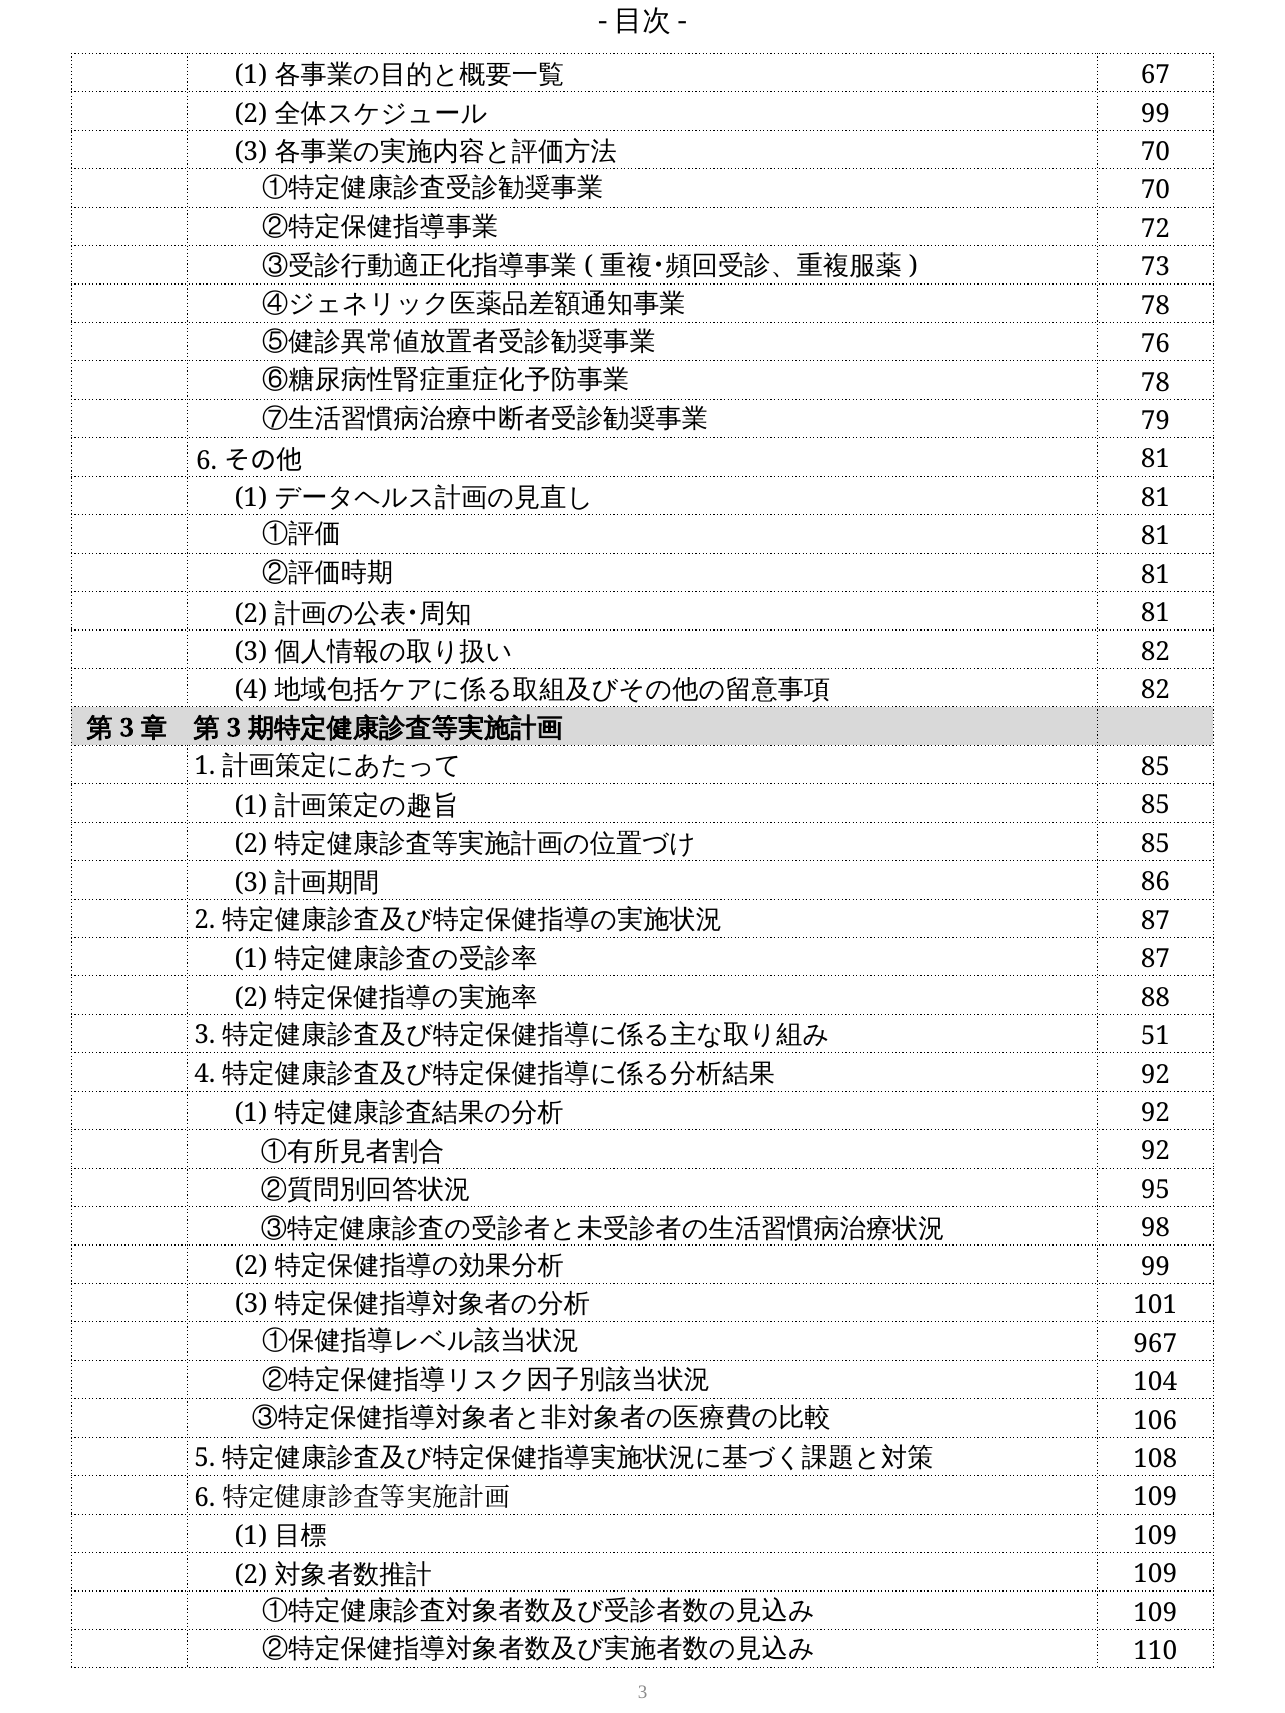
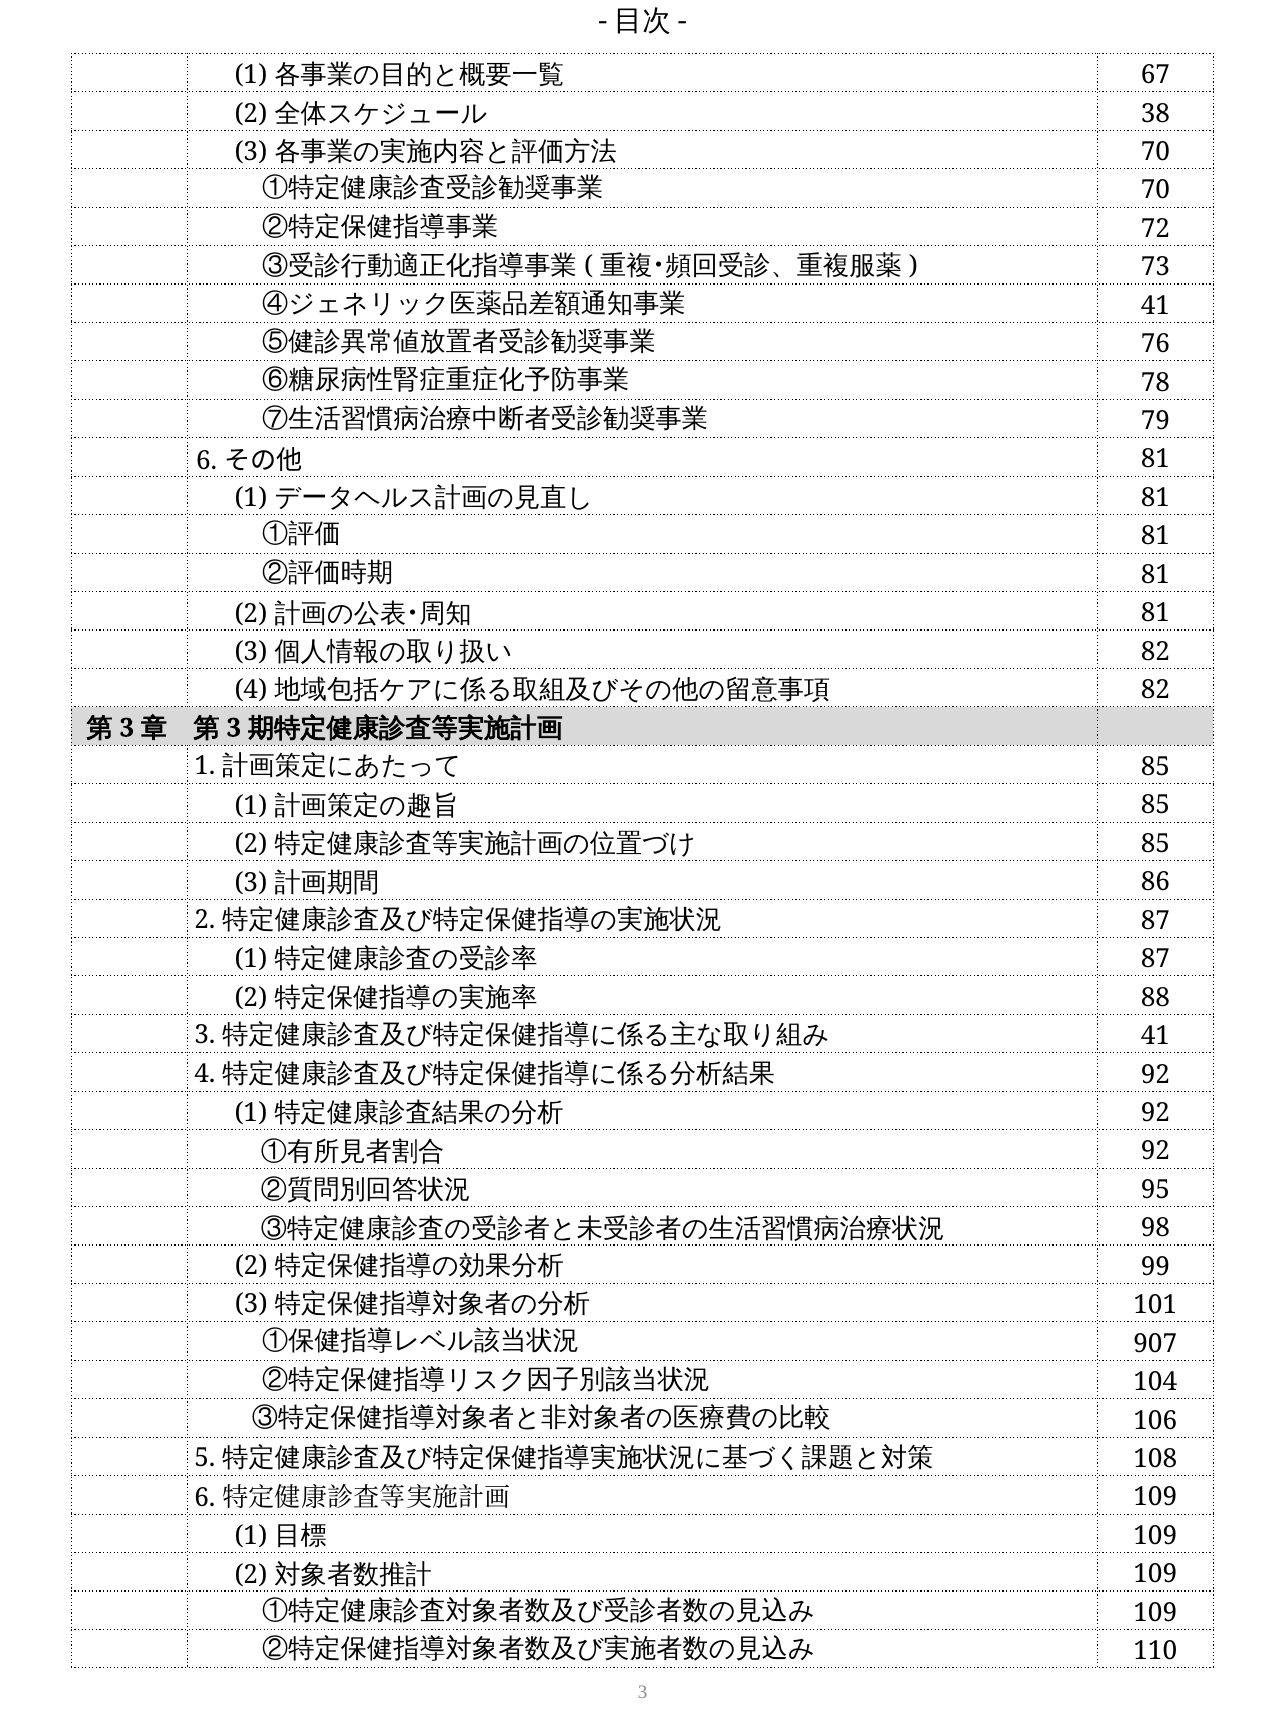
99: 99 -> 38 (1155, 113)
78: 78 -> 41 (1155, 306)
51: 51 -> 41 (1155, 1036)
967: 967 -> 907 (1155, 1344)
